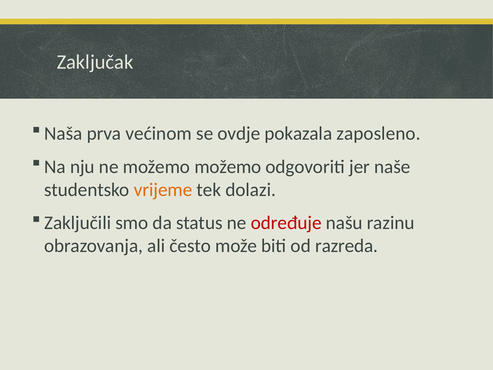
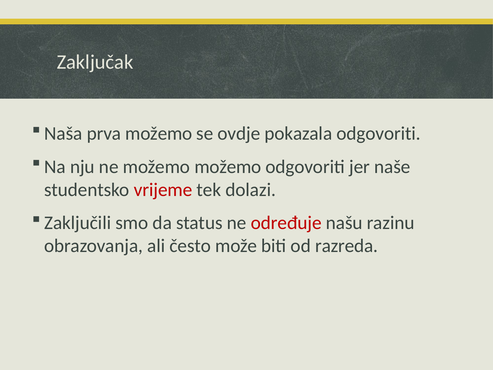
prva većinom: većinom -> možemo (159, 133)
pokazala zaposleno: zaposleno -> odgovoriti (379, 133)
vrijeme colour: orange -> red (163, 190)
